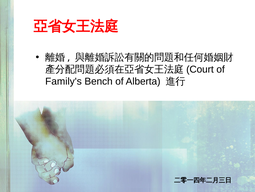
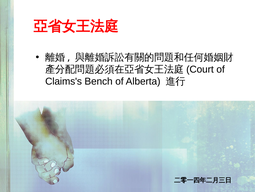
Family's: Family's -> Claims's (64, 81)
